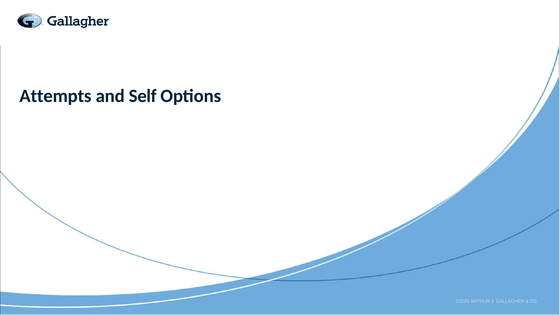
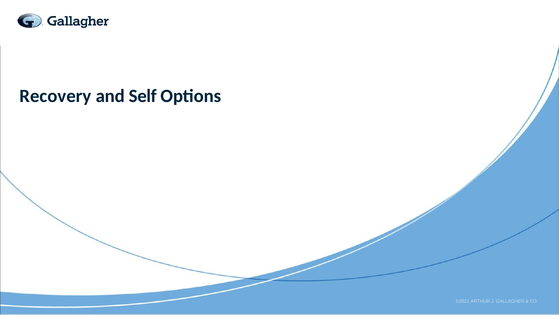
Attempts: Attempts -> Recovery (55, 96)
